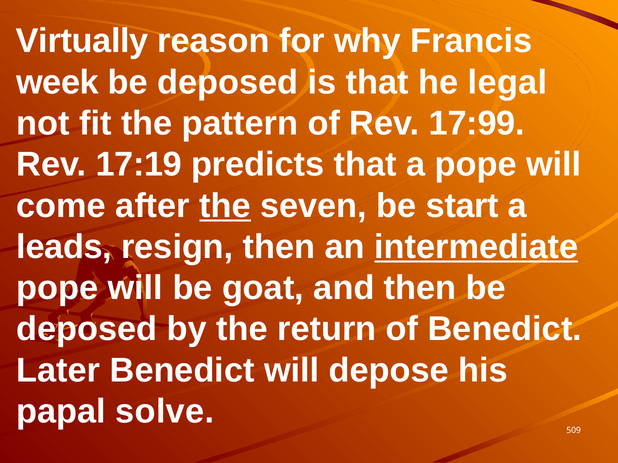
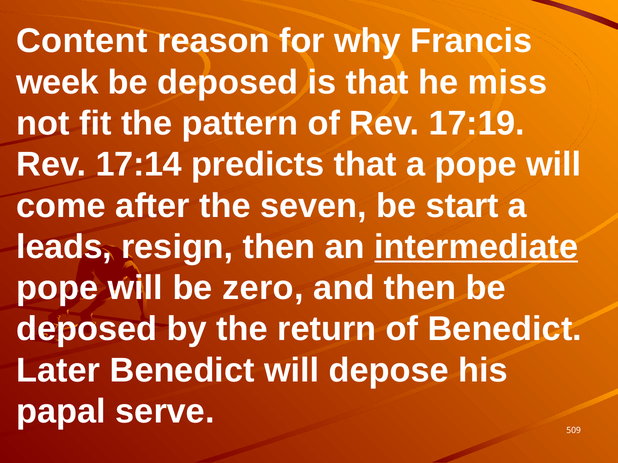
Virtually: Virtually -> Content (82, 41)
legal: legal -> miss (508, 82)
17:99: 17:99 -> 17:19 (477, 124)
17:19: 17:19 -> 17:14 (139, 165)
the underline: present -> none (225, 206)
goat: goat -> zero (263, 288)
solve: solve -> serve (165, 412)
